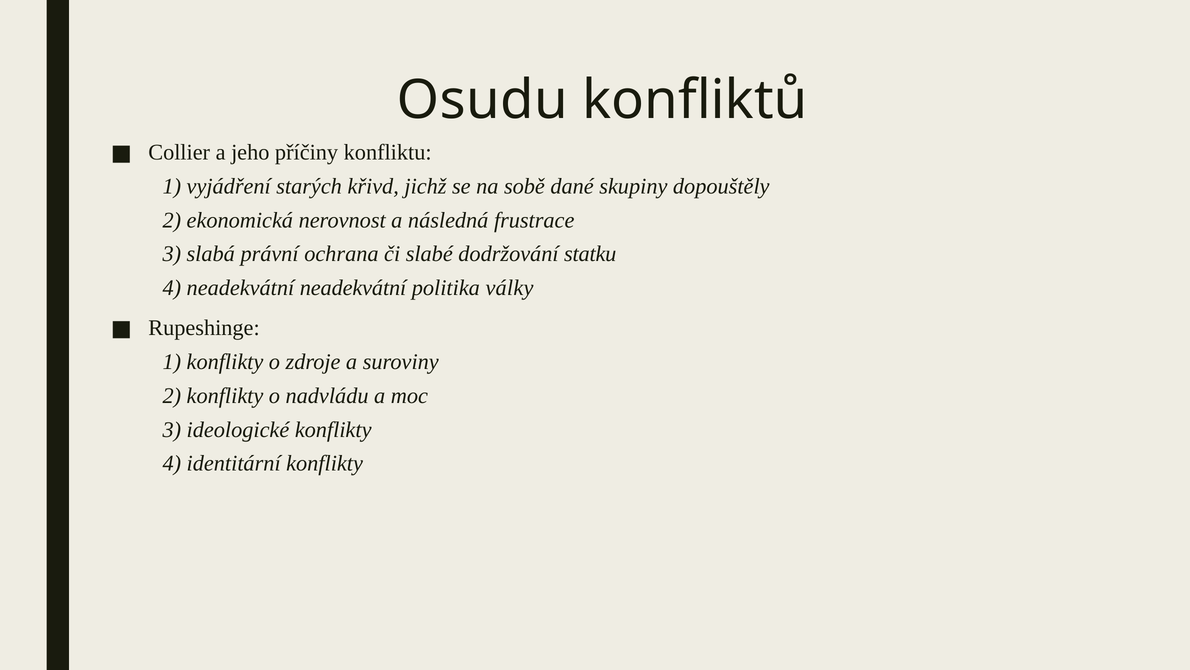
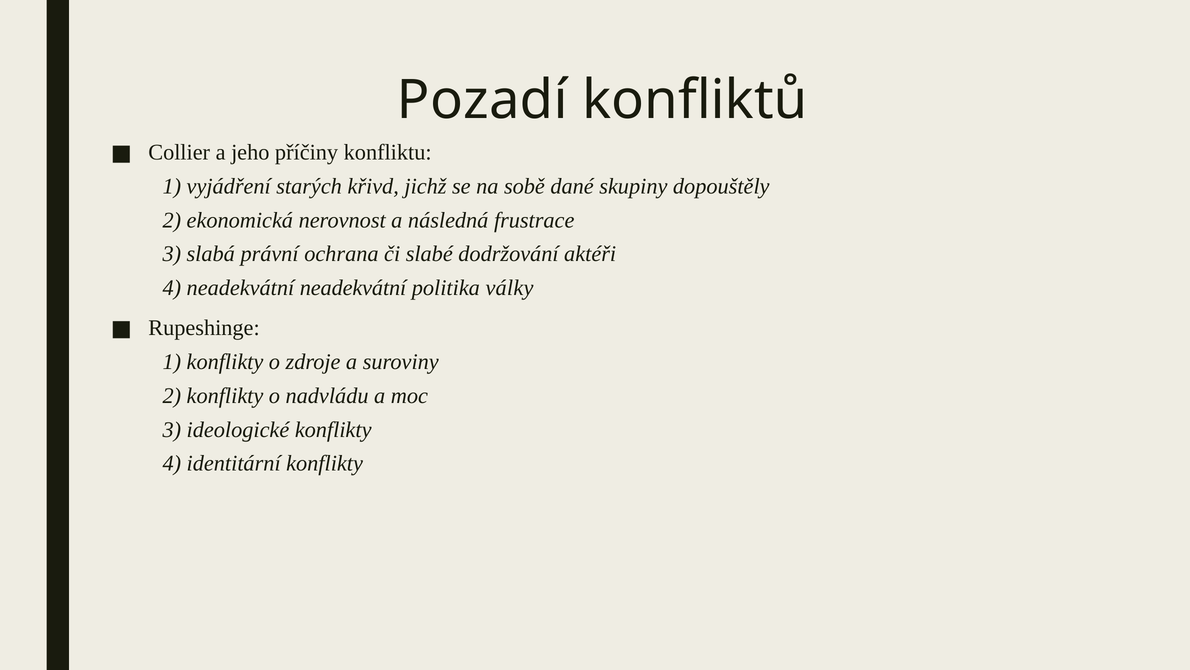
Osudu: Osudu -> Pozadí (482, 100)
statku: statku -> aktéři (590, 254)
